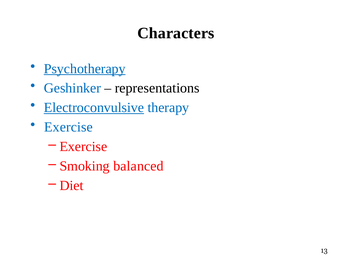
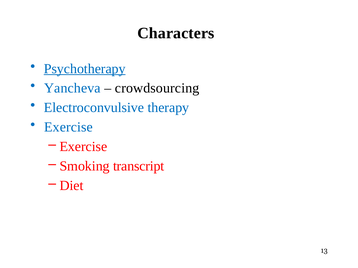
Geshinker: Geshinker -> Yancheva (72, 88)
representations: representations -> crowdsourcing (157, 88)
Electroconvulsive underline: present -> none (94, 108)
balanced: balanced -> transcript (139, 166)
